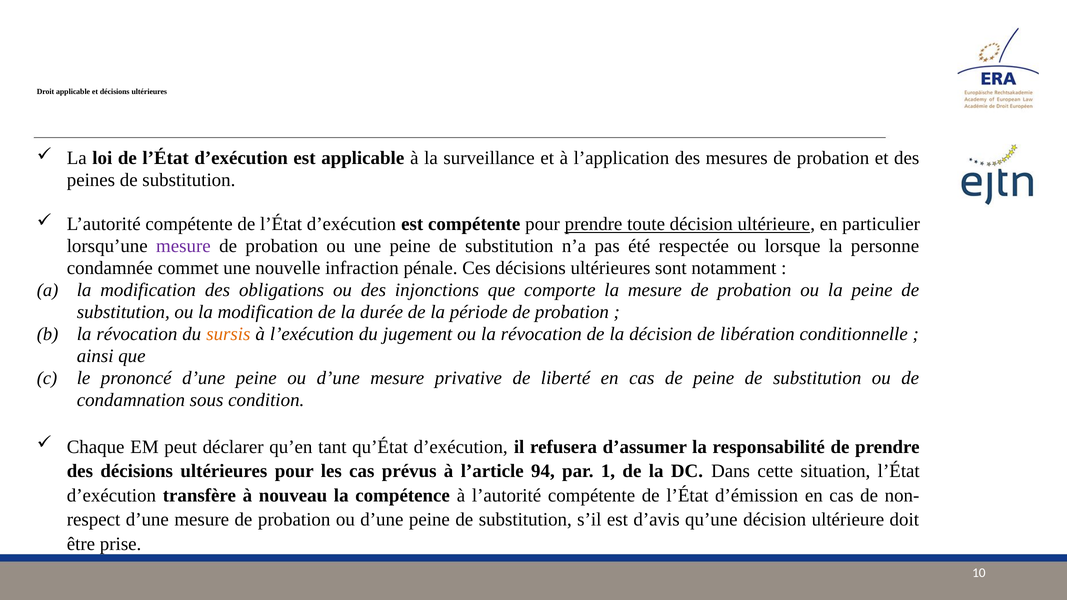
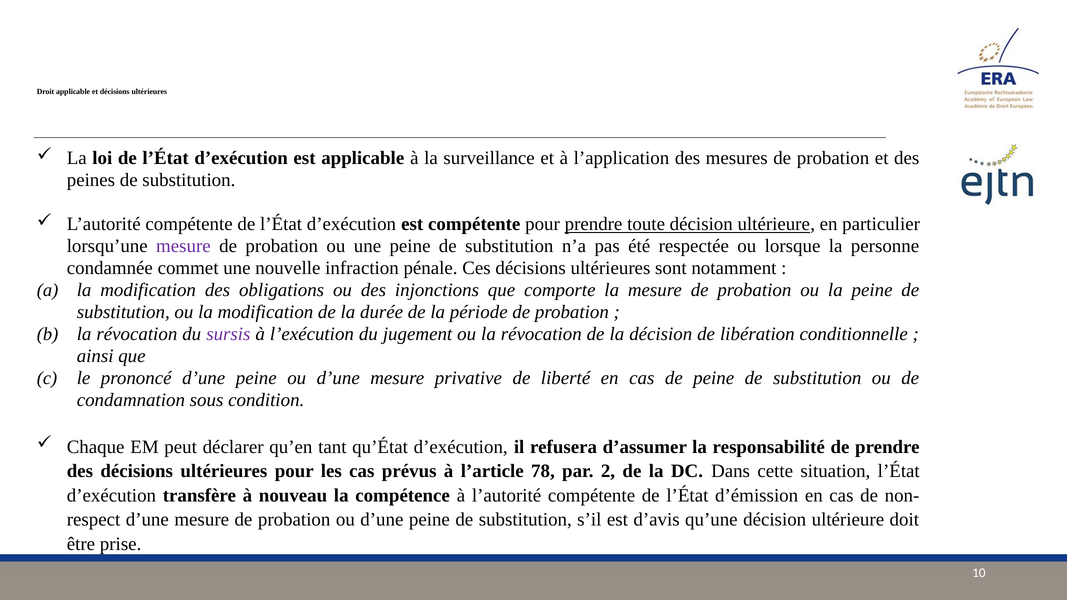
sursis colour: orange -> purple (228, 334)
94: 94 -> 78 (543, 471)
1: 1 -> 2 (608, 471)
